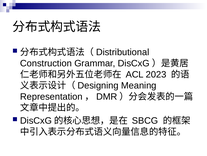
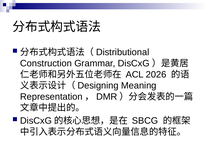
2023: 2023 -> 2026 (156, 74)
